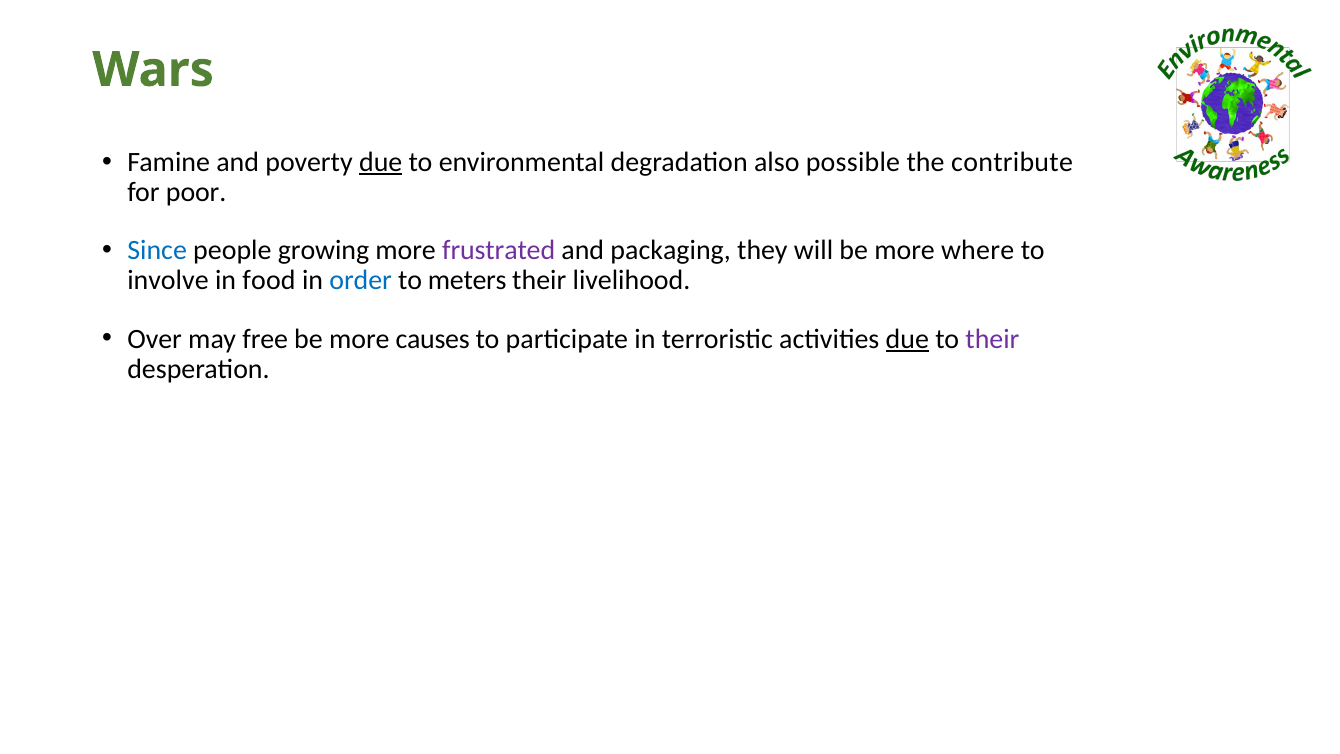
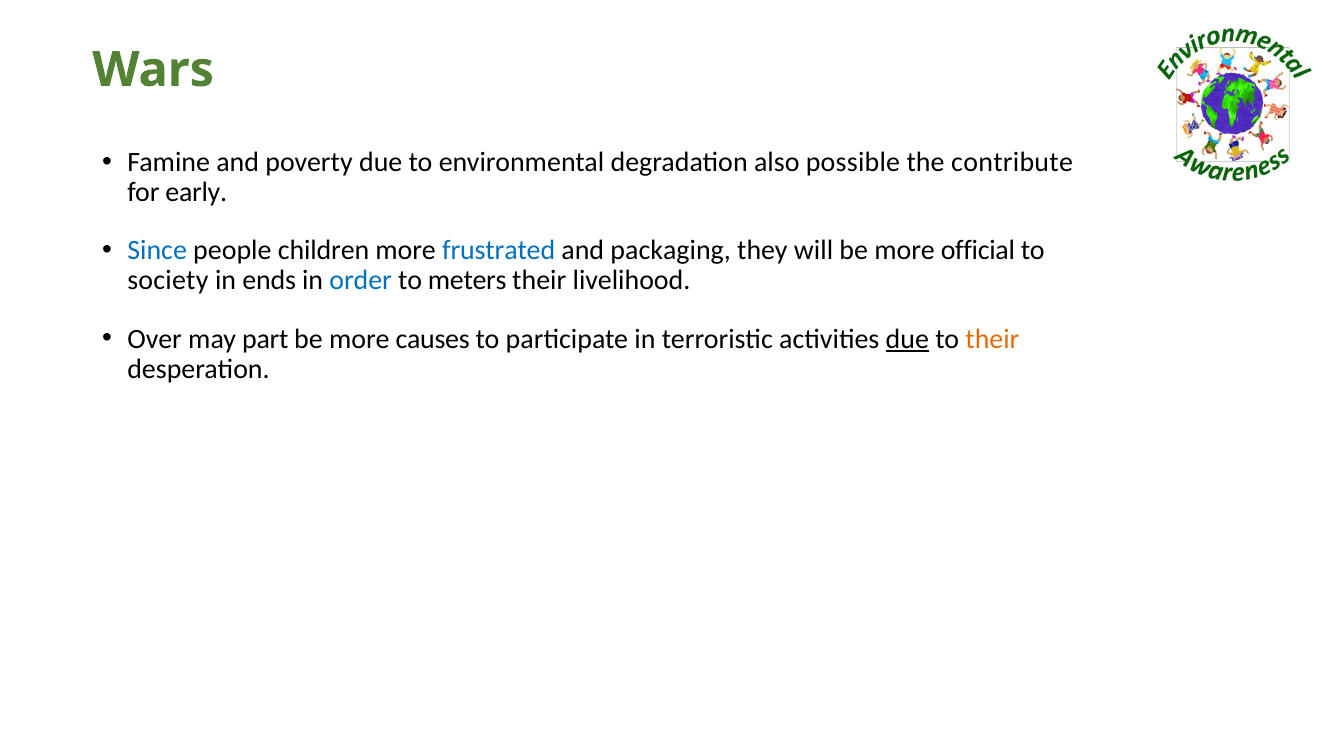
due underline: present -> none (381, 162)
poor: poor -> early (196, 192)
growing: growing -> children (324, 250)
frustrated colour: purple -> blue (499, 250)
where: where -> official (978, 250)
involve: involve -> society (168, 281)
food: food -> ends (269, 281)
free: free -> part (265, 339)
their colour: purple -> orange (992, 339)
